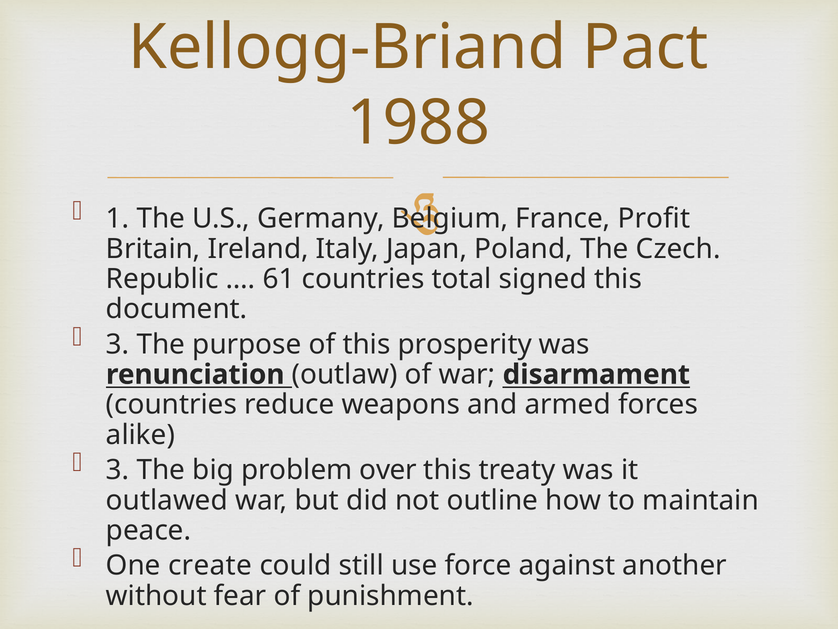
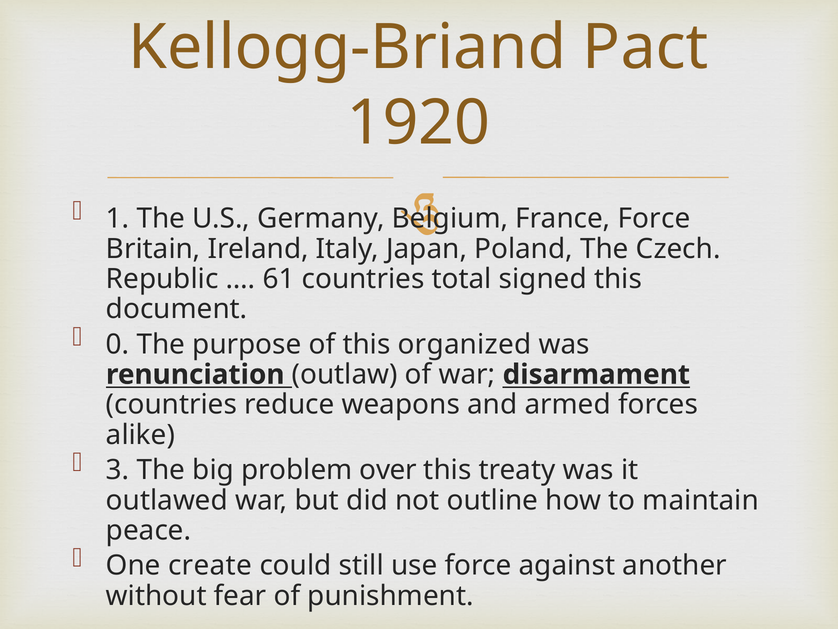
1988: 1988 -> 1920 (418, 123)
France Profit: Profit -> Force (654, 218)
3: 3 -> 0 (118, 344)
prosperity: prosperity -> organized (465, 344)
